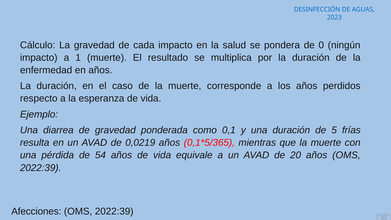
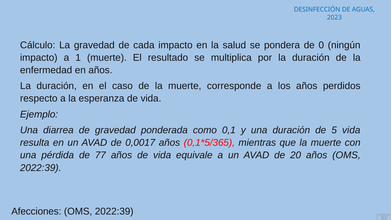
5 frías: frías -> vida (351, 130)
0,0219: 0,0219 -> 0,0017 (140, 143)
54: 54 -> 77 (100, 155)
